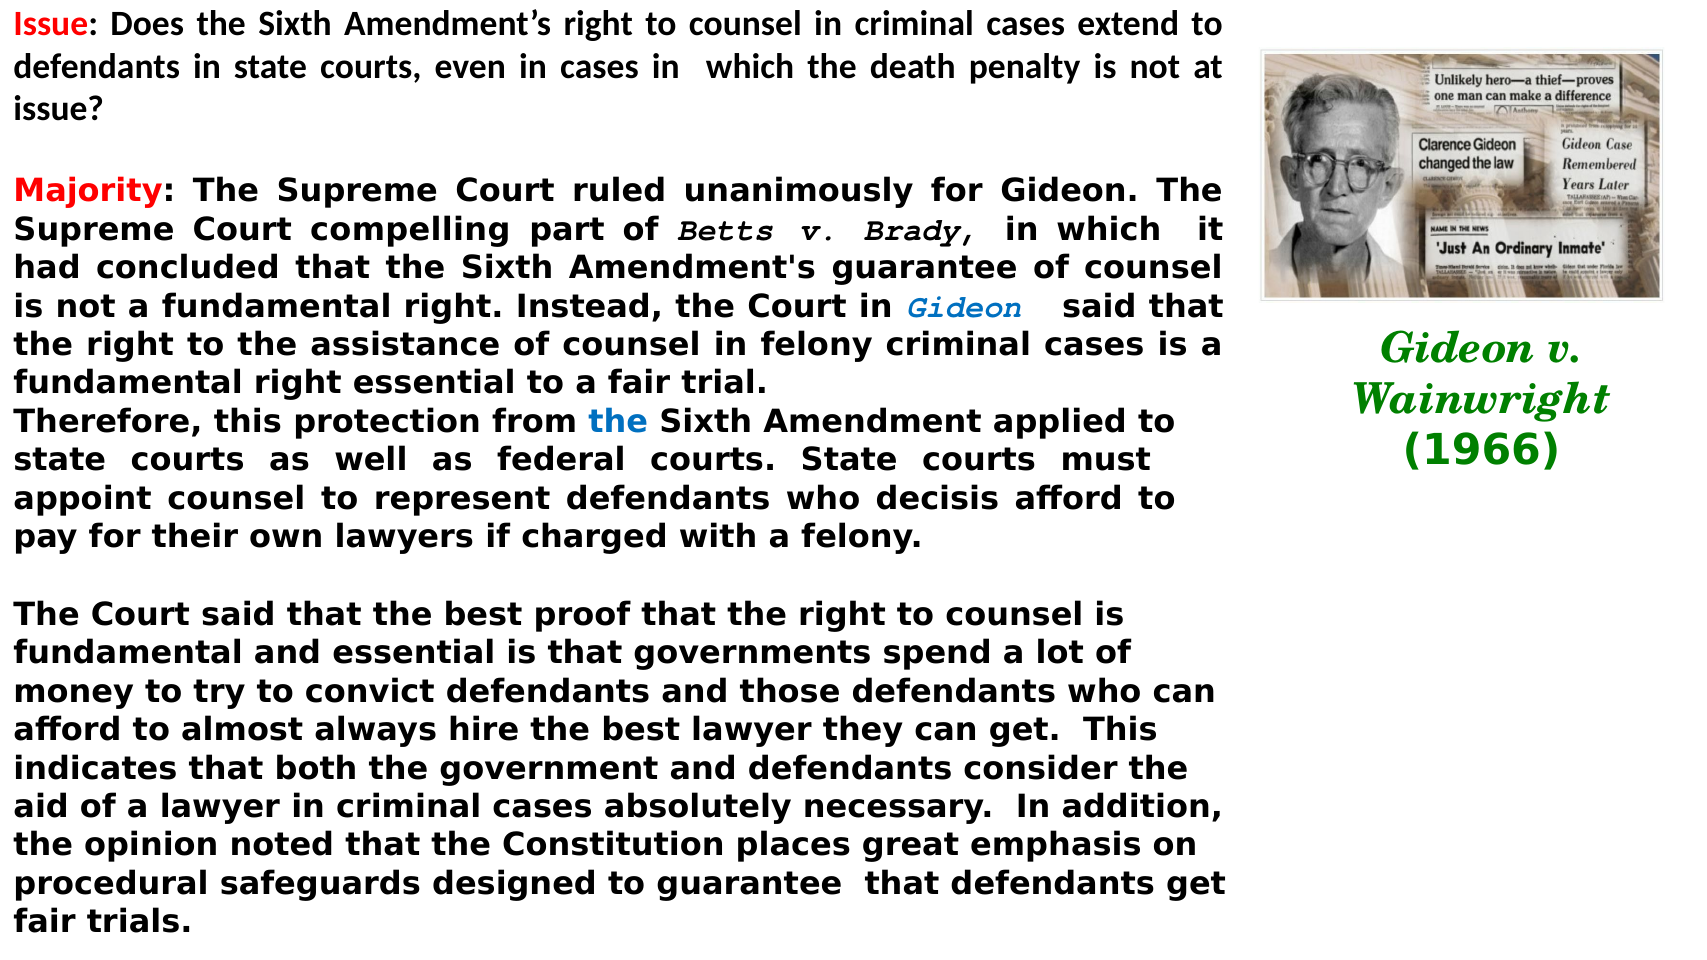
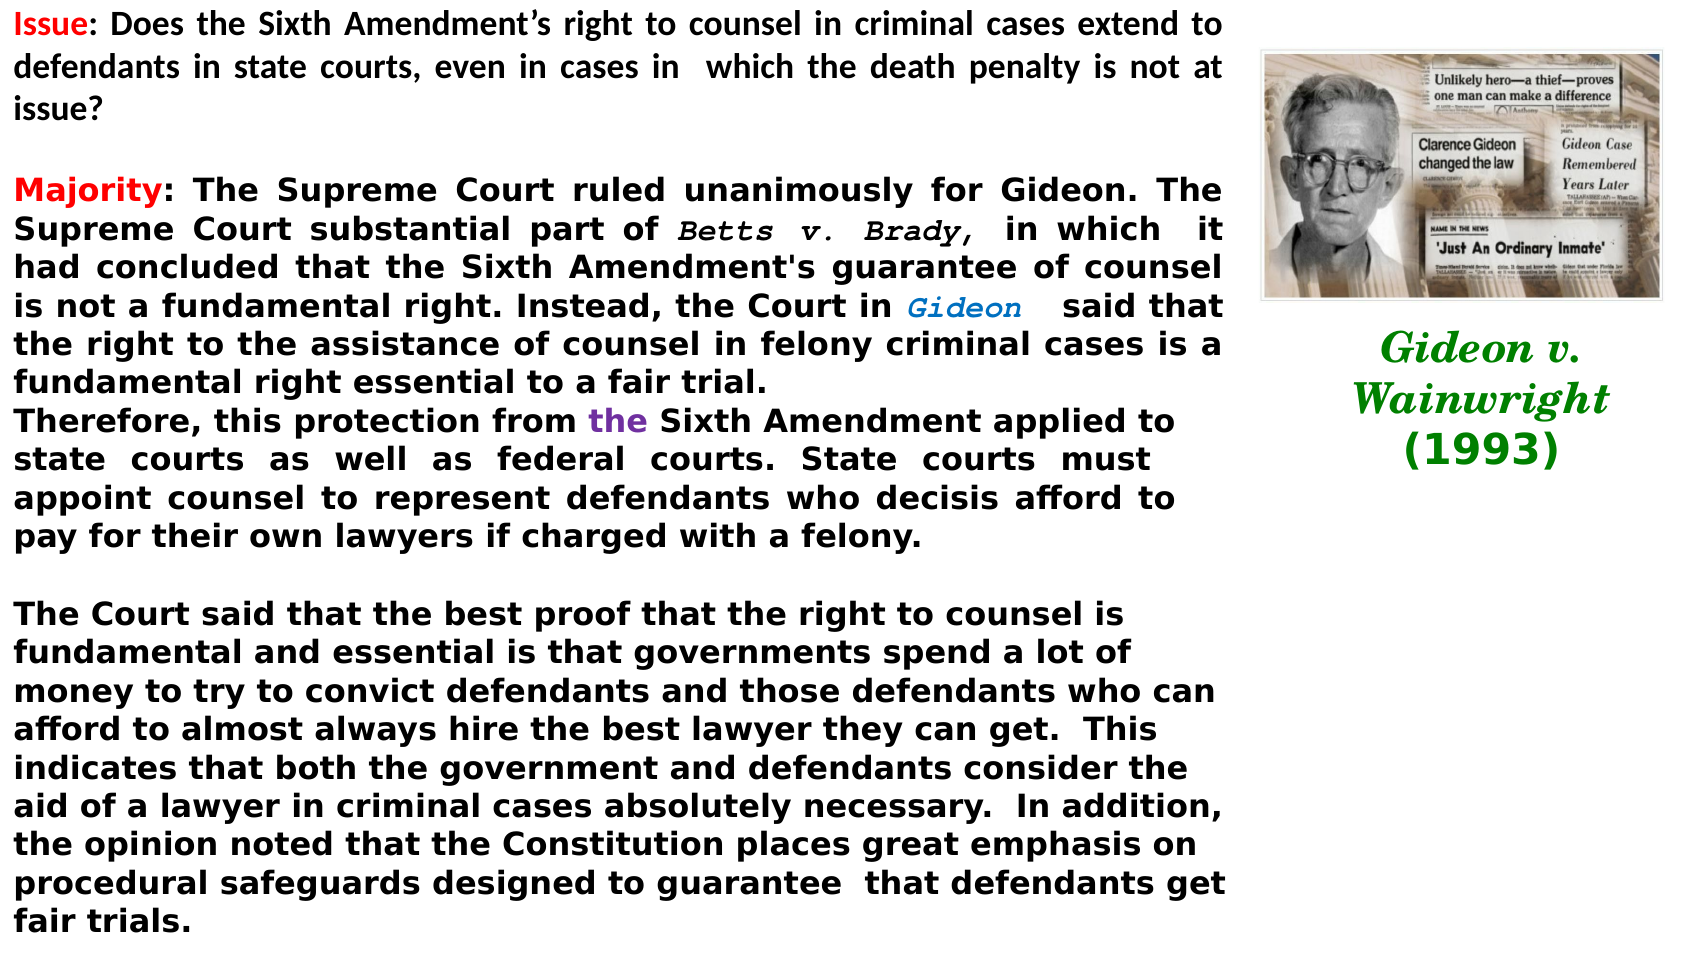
compelling: compelling -> substantial (411, 230)
the colour: blue -> purple (618, 422)
1966: 1966 -> 1993 (1482, 450)
